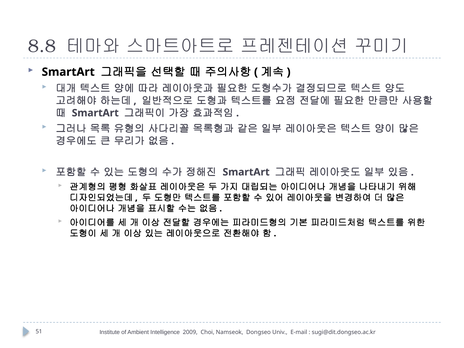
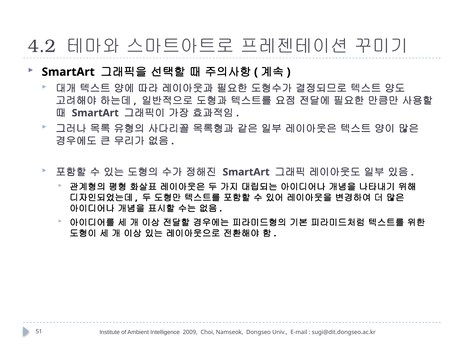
8.8: 8.8 -> 4.2 (42, 46)
